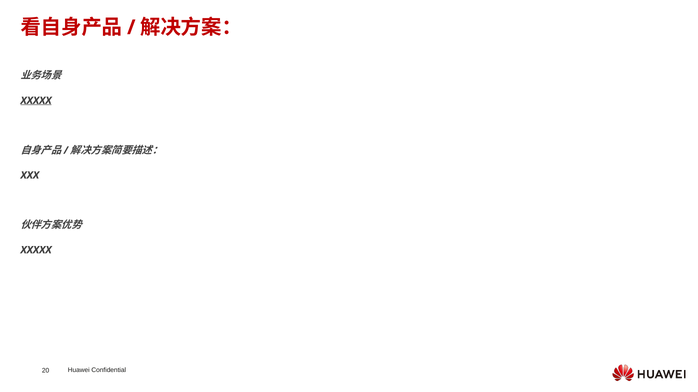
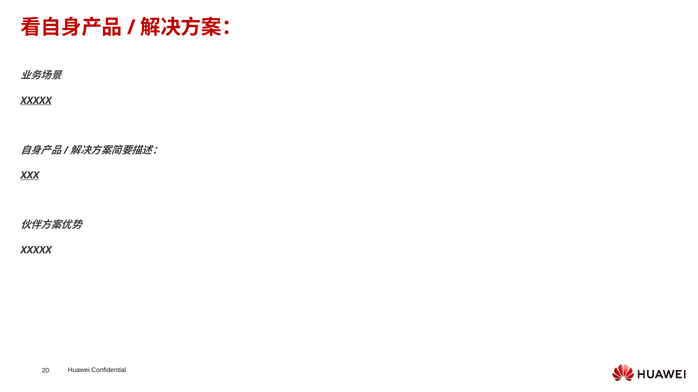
XXX underline: none -> present (30, 175)
